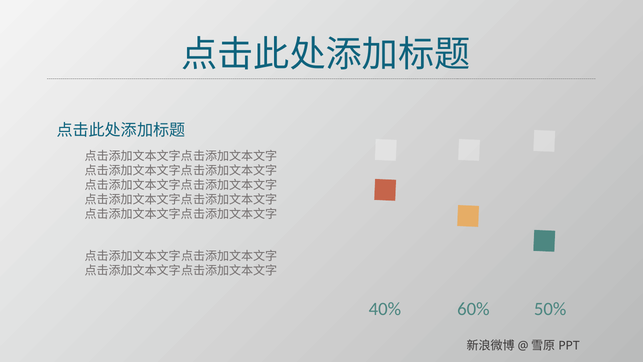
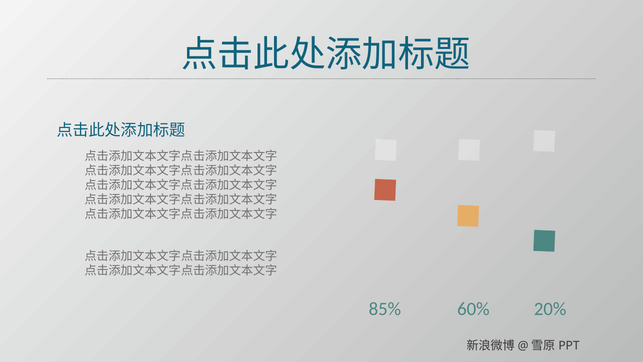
40%: 40% -> 85% (385, 309)
50%: 50% -> 20% (550, 309)
